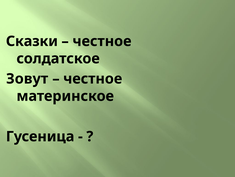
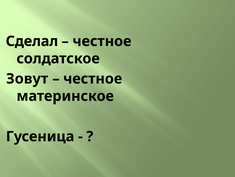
Сказки: Сказки -> Сделал (32, 41)
